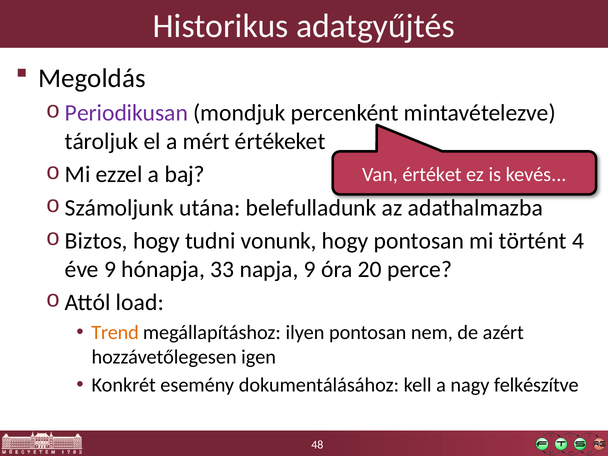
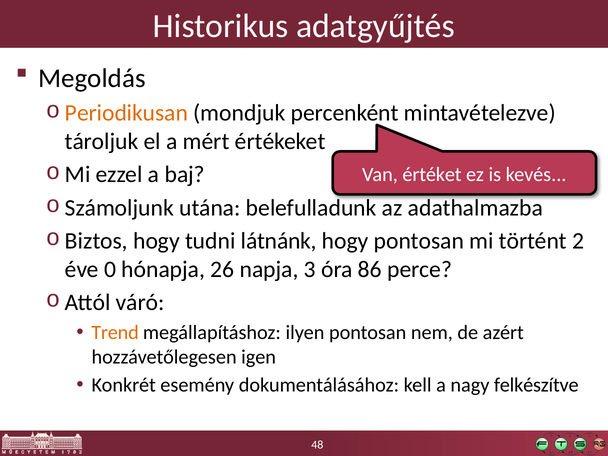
Periodikusan colour: purple -> orange (127, 113)
vonunk: vonunk -> látnánk (279, 241)
4: 4 -> 2 (578, 241)
éve 9: 9 -> 0 (110, 269)
33: 33 -> 26 (222, 269)
napja 9: 9 -> 3 (310, 269)
20: 20 -> 86 (370, 269)
load: load -> váró (140, 302)
